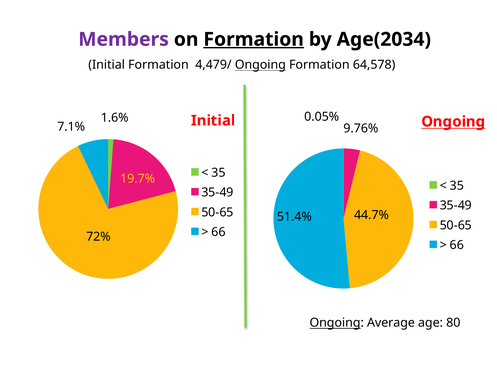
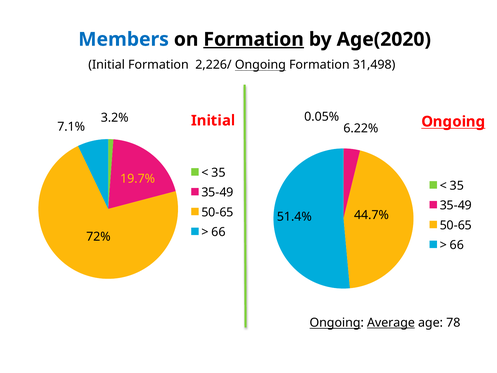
Members colour: purple -> blue (124, 39)
Age(2034: Age(2034 -> Age(2020 (384, 39)
4,479/: 4,479/ -> 2,226/ (213, 65)
64,578: 64,578 -> 31,498 (374, 65)
1.6%: 1.6% -> 3.2% (115, 118)
9.76%: 9.76% -> 6.22% (361, 128)
Average underline: none -> present (391, 322)
80: 80 -> 78 (453, 322)
